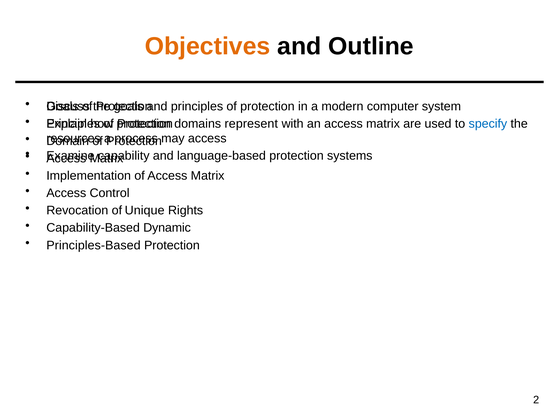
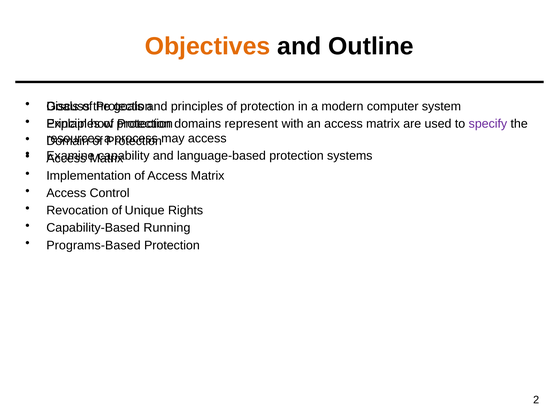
specify colour: blue -> purple (488, 124)
Dynamic: Dynamic -> Running (167, 228)
Principles-Based: Principles-Based -> Programs-Based (93, 245)
